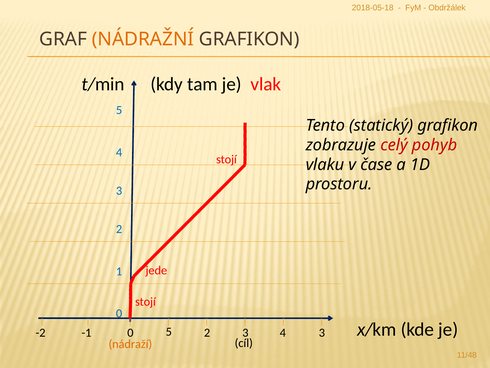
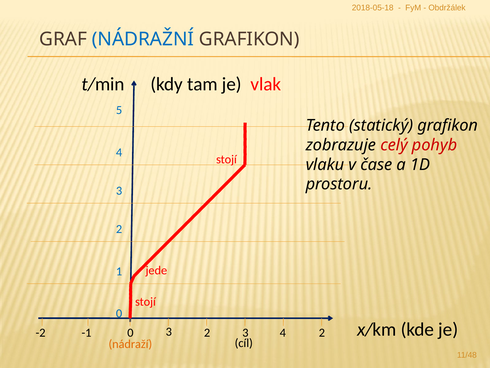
NÁDRAŽNÍ colour: orange -> blue (143, 39)
0 5: 5 -> 3 (169, 331)
4 3: 3 -> 2 (322, 332)
